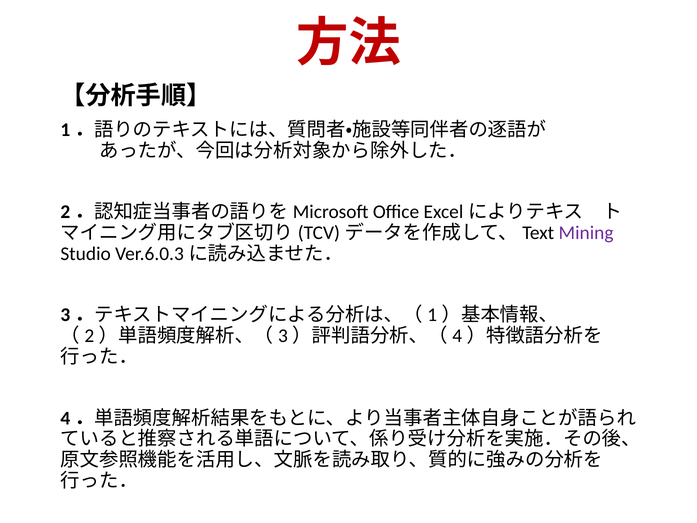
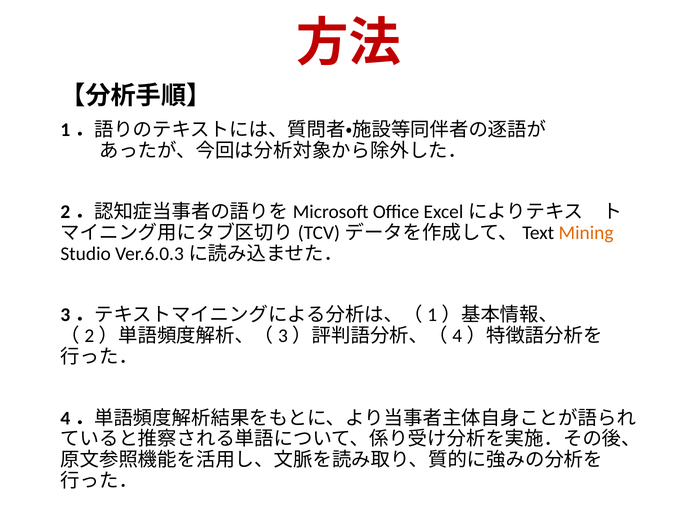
Mining colour: purple -> orange (586, 233)
